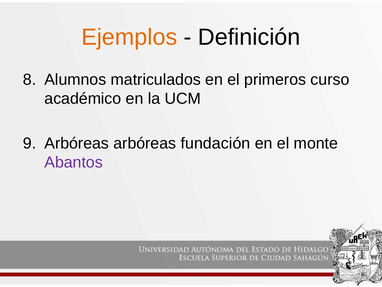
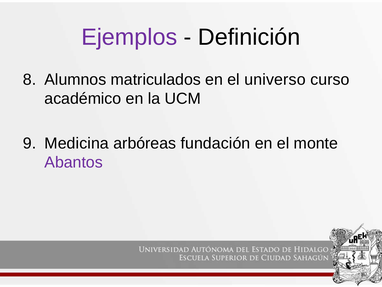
Ejemplos colour: orange -> purple (129, 37)
primeros: primeros -> universo (275, 79)
Arbóreas: Arbóreas -> Medicina (77, 143)
